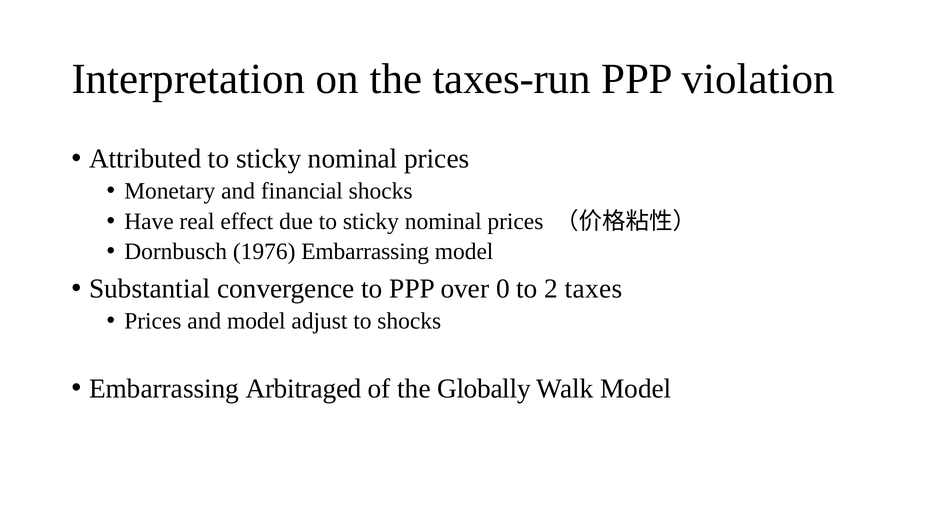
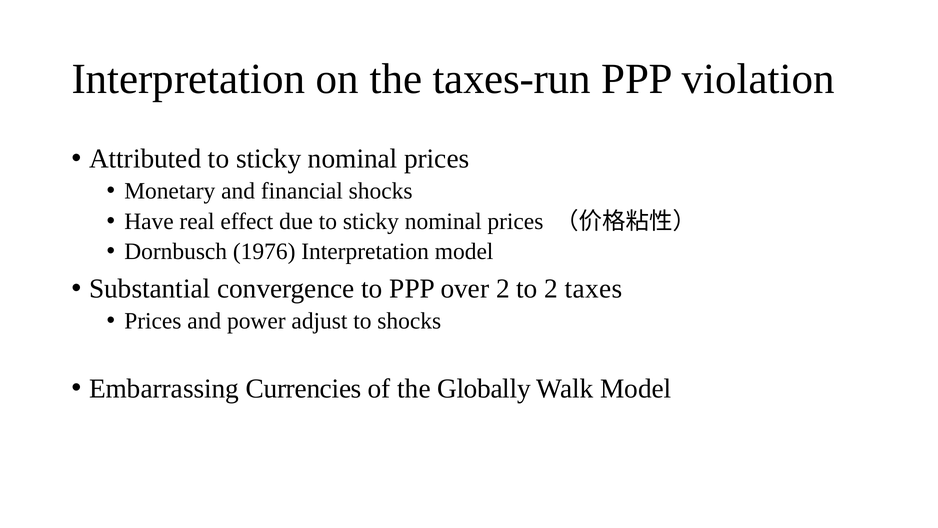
1976 Embarrassing: Embarrassing -> Interpretation (365, 251)
over 0: 0 -> 2 (503, 288)
and model: model -> power (256, 321)
Arbitraged: Arbitraged -> Currencies (304, 388)
